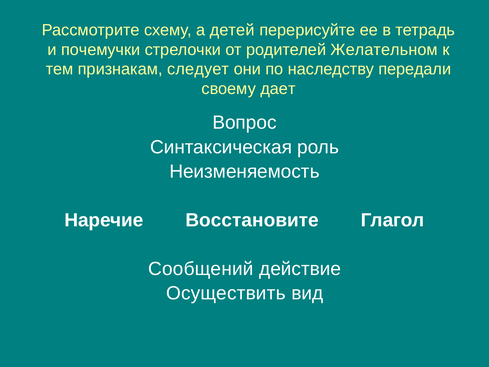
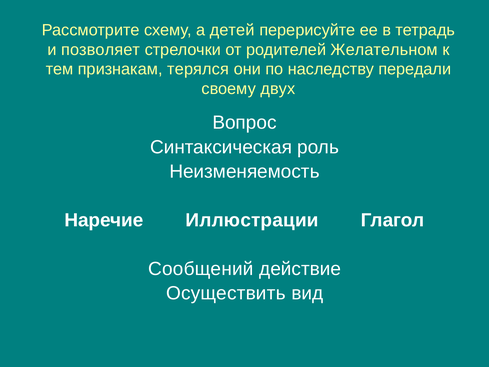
почемучки: почемучки -> позволяет (101, 50)
следует: следует -> терялся (198, 69)
дает: дает -> двух (278, 89)
Восстановите: Восстановите -> Иллюстрации (252, 220)
